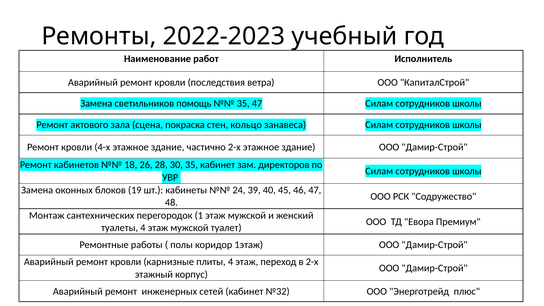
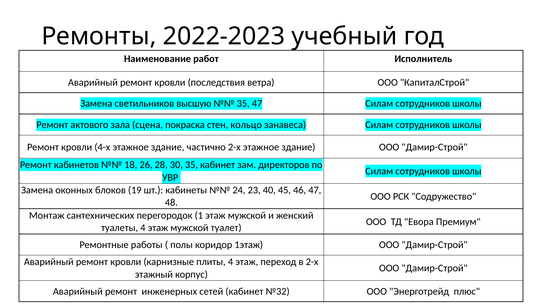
помощь: помощь -> высшую (194, 104)
39: 39 -> 23 (254, 190)
